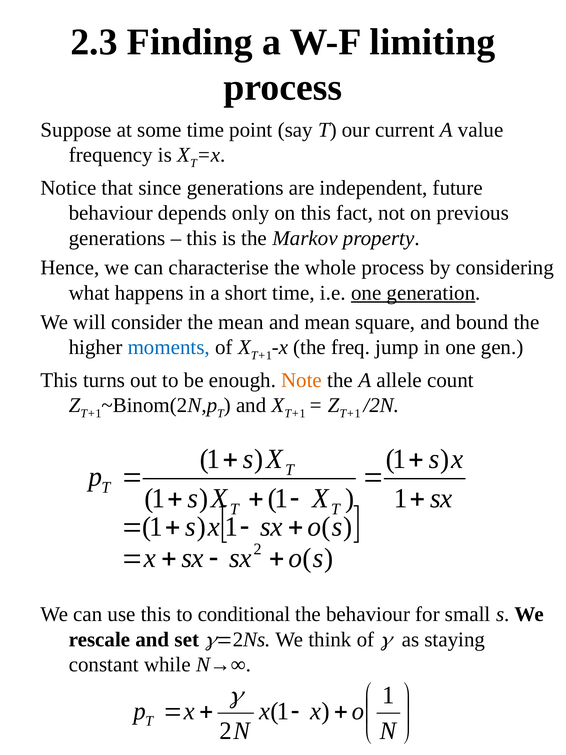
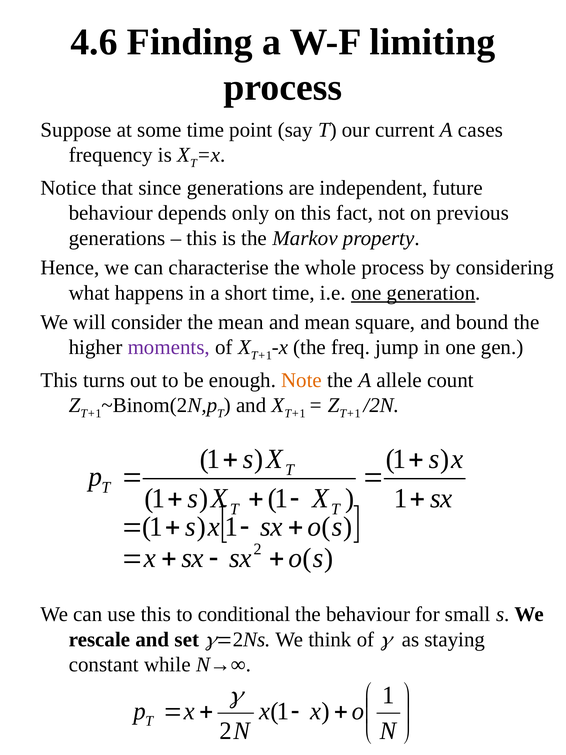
2.3: 2.3 -> 4.6 (94, 42)
value: value -> cases (481, 130)
moments colour: blue -> purple (169, 347)
